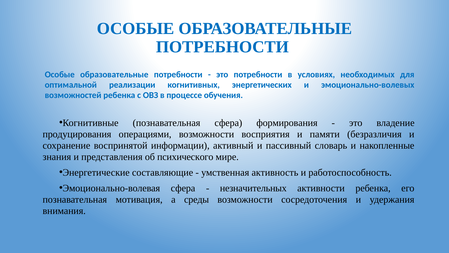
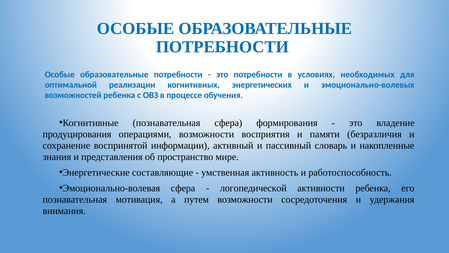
психического: психического -> пространство (185, 157)
незначительных: незначительных -> логопедической (253, 188)
среды: среды -> путем (197, 199)
